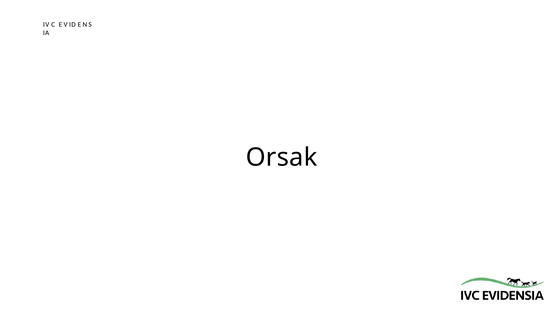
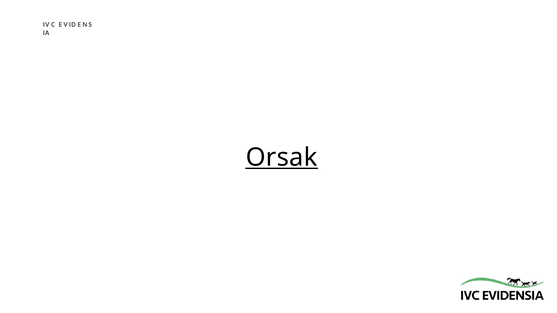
Orsak underline: none -> present (282, 158)
